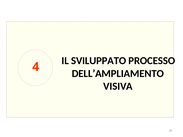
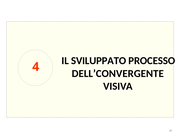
DELL’AMPLIAMENTO: DELL’AMPLIAMENTO -> DELL’CONVERGENTE (118, 74)
